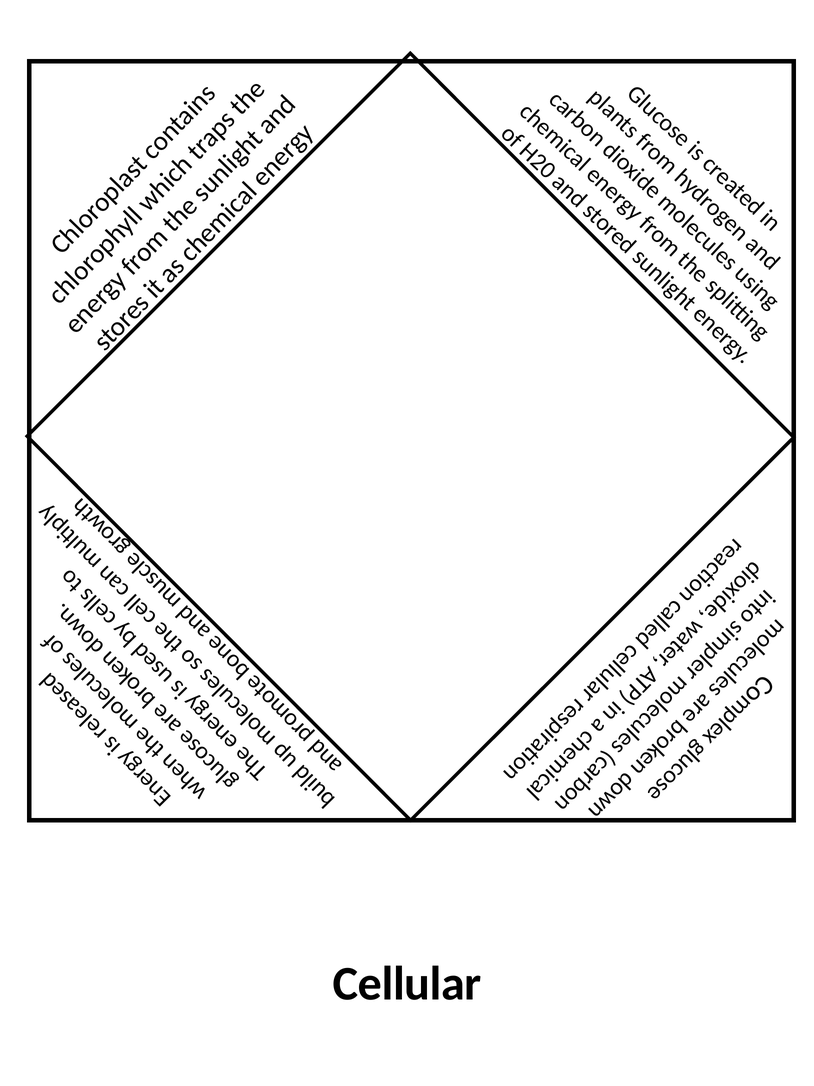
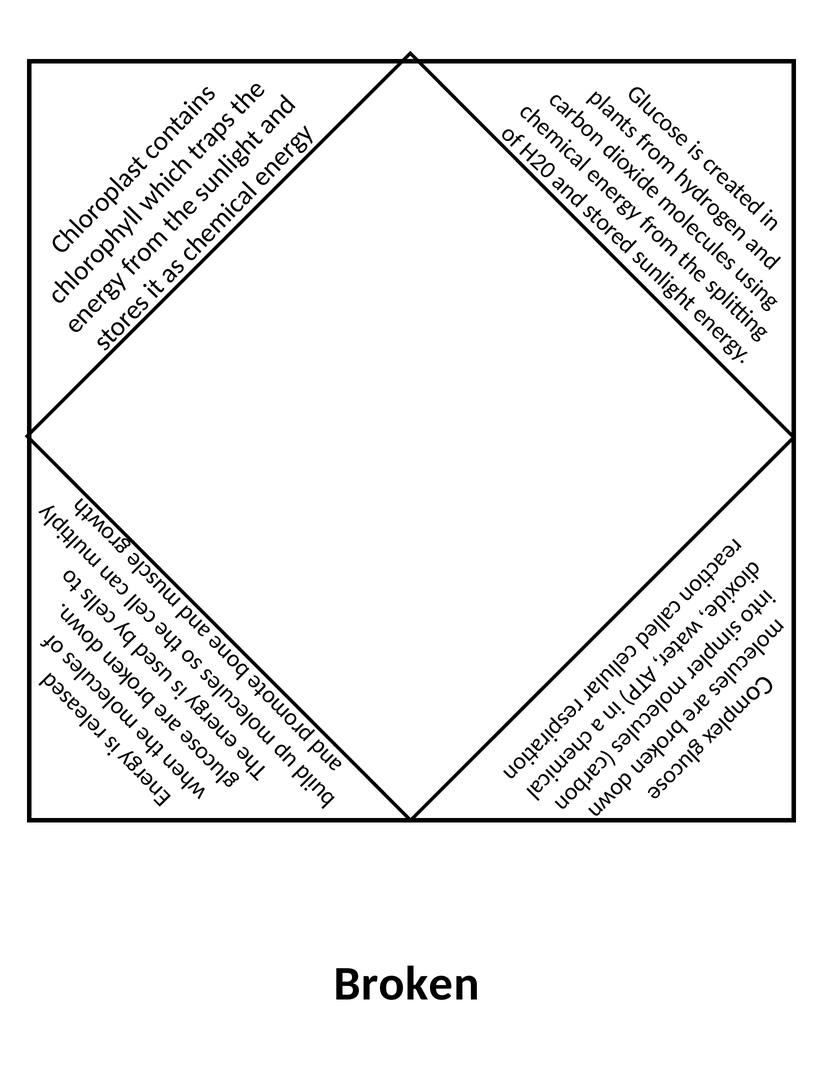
Cellular: Cellular -> Broken (407, 983)
